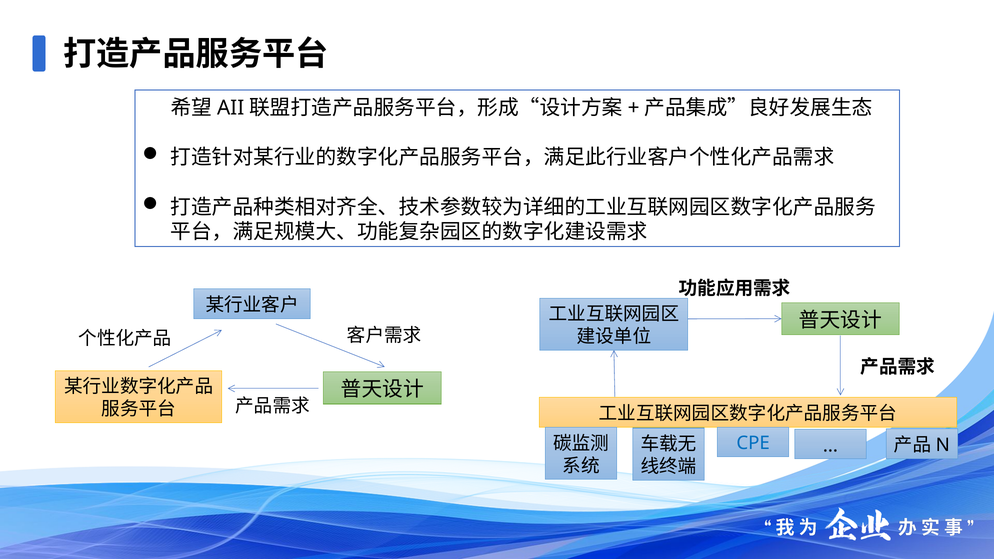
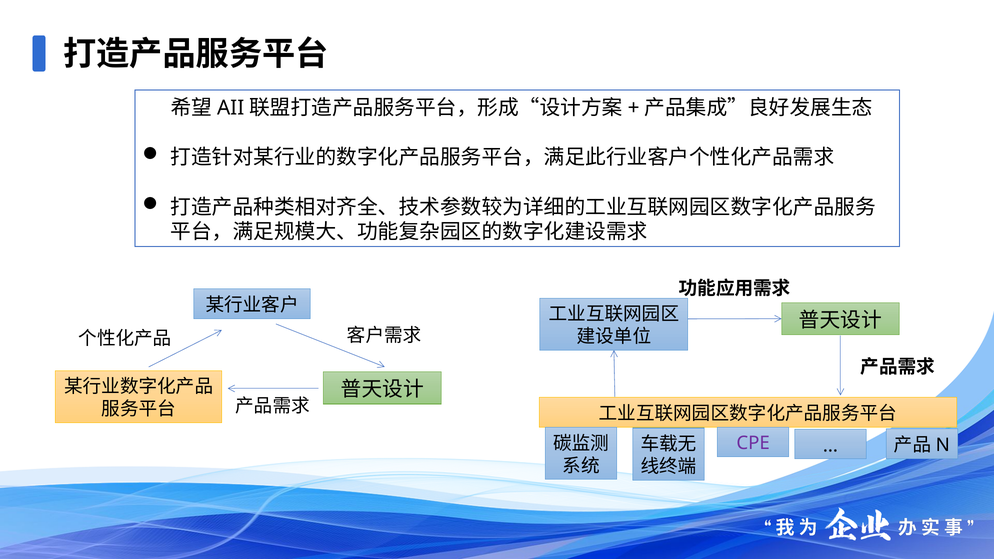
CPE colour: blue -> purple (753, 443)
